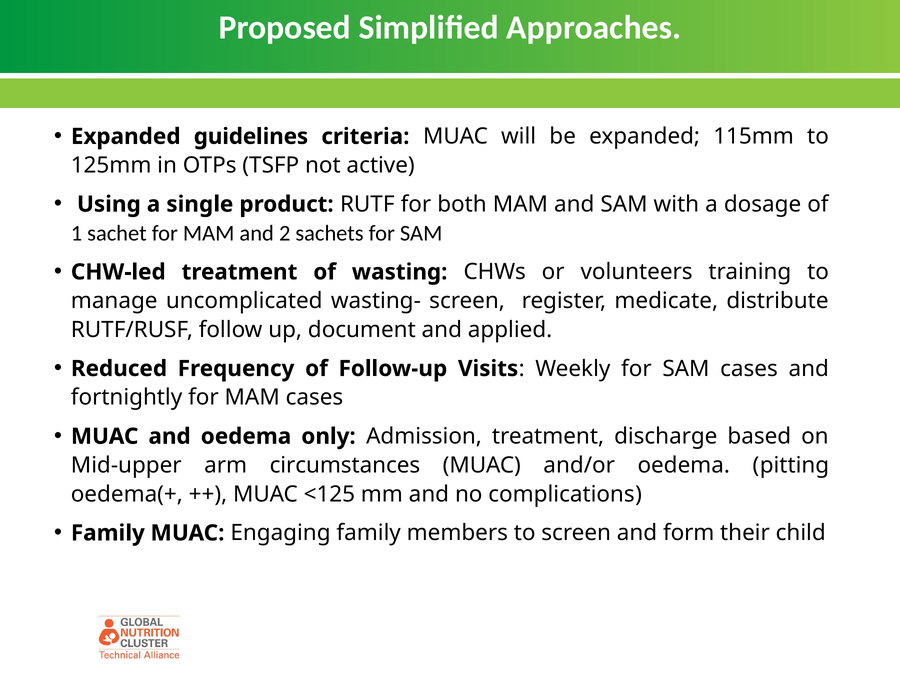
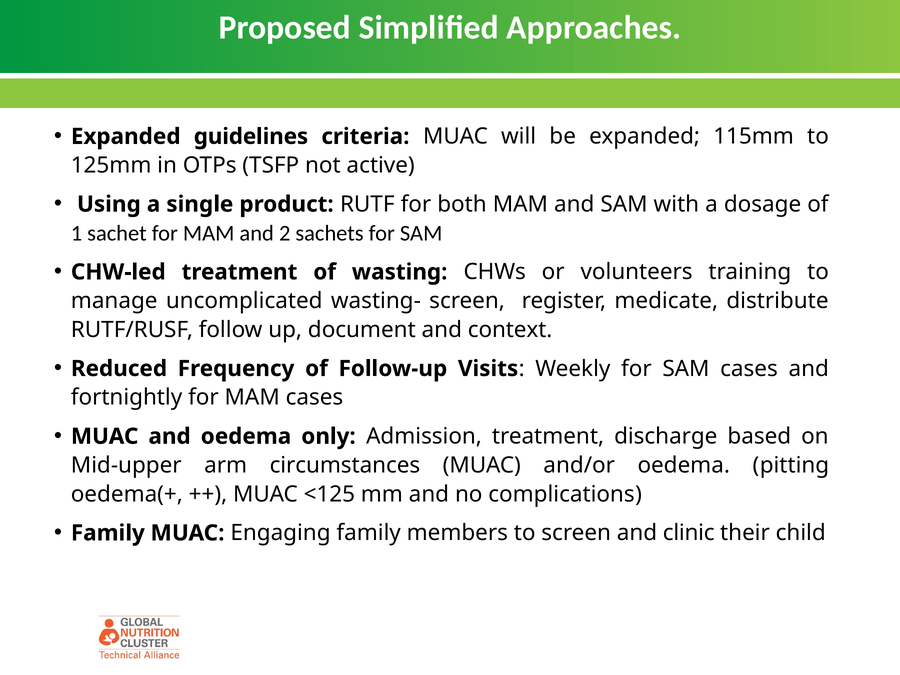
applied: applied -> context (510, 330)
form: form -> clinic (689, 533)
